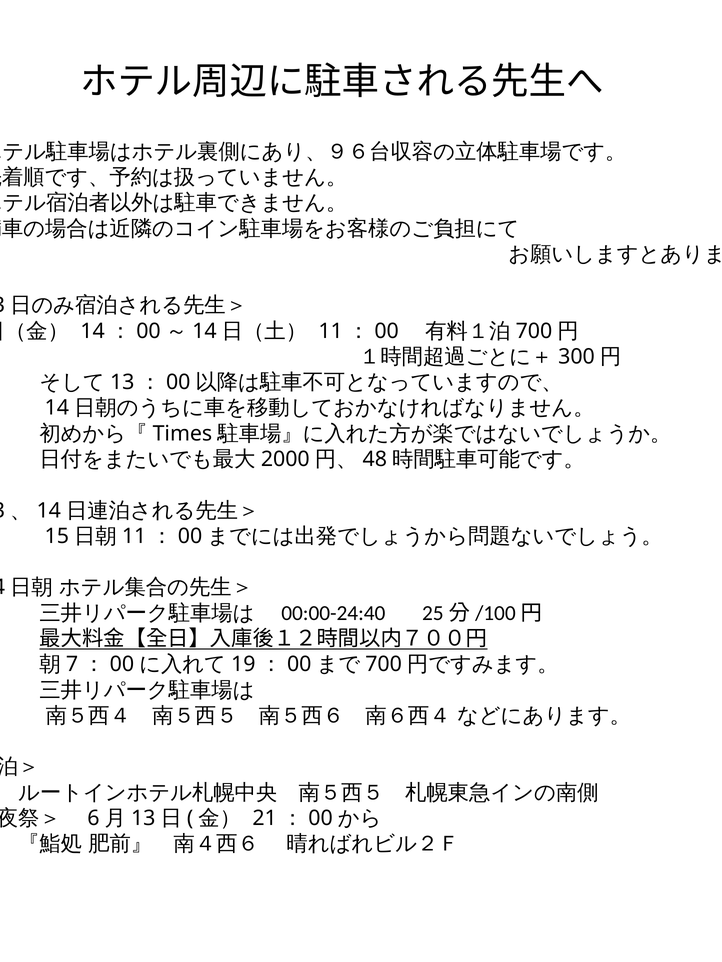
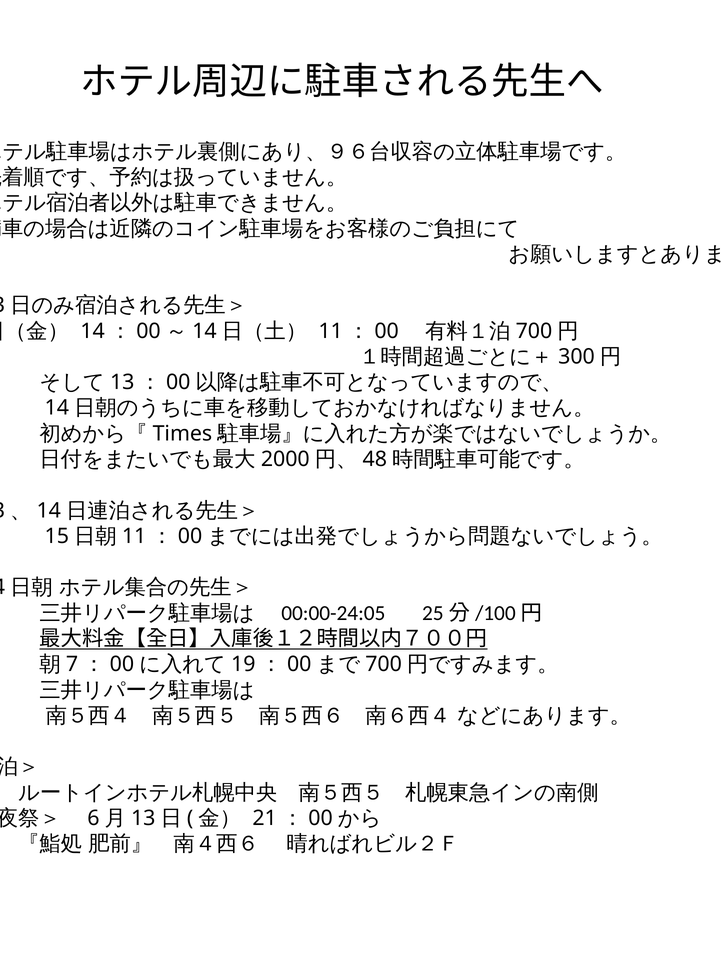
00:00-24:40: 00:00-24:40 -> 00:00-24:05 (333, 613)
